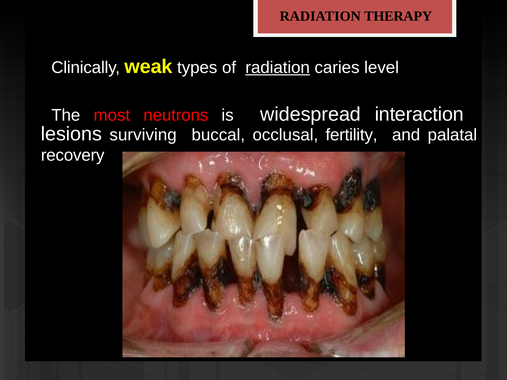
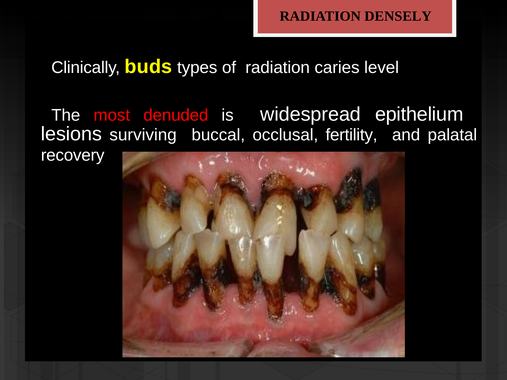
THERAPY: THERAPY -> DENSELY (398, 16)
weak: weak -> buds (148, 67)
radiation underline: present -> none (278, 68)
neutrons: neutrons -> denuded (176, 115)
interaction: interaction -> epithelium (419, 114)
